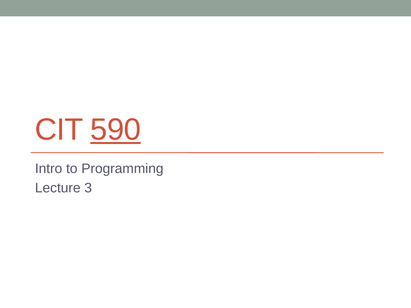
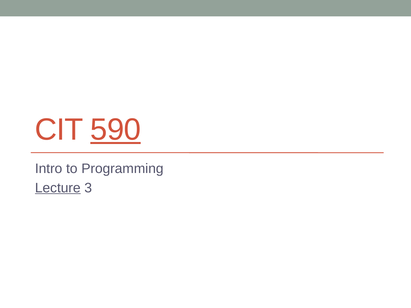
Lecture underline: none -> present (58, 188)
